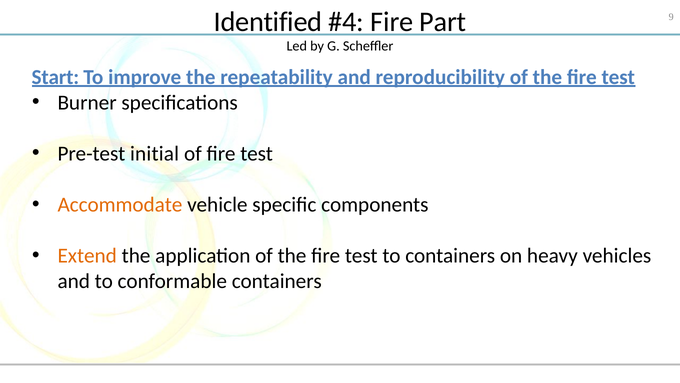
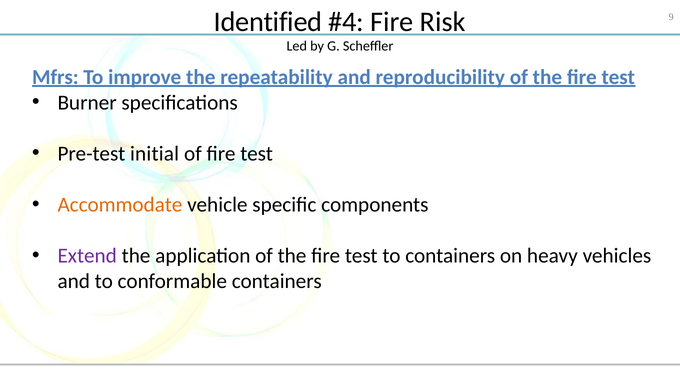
Part: Part -> Risk (443, 22)
Start: Start -> Mfrs (55, 77)
Extend colour: orange -> purple (87, 255)
